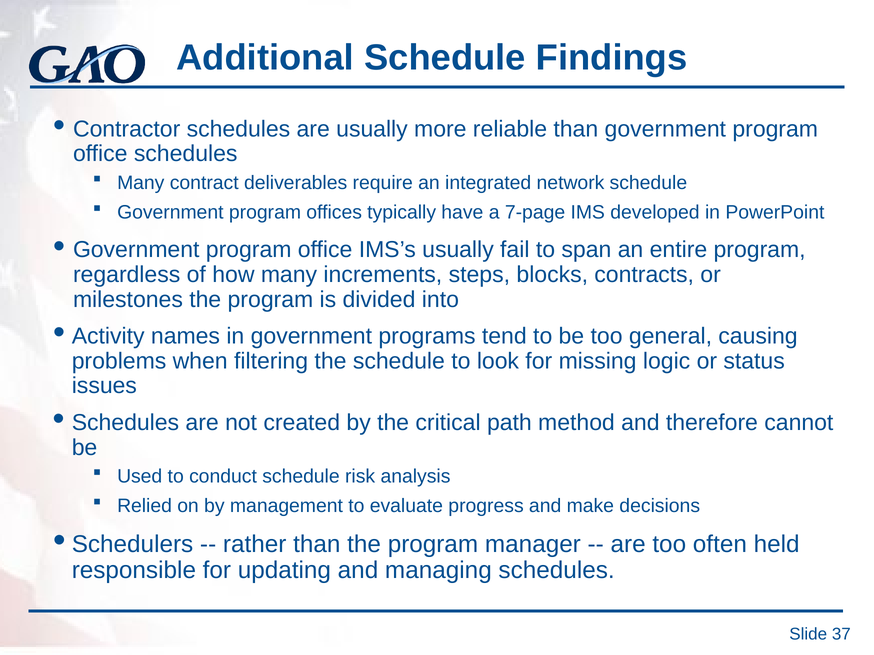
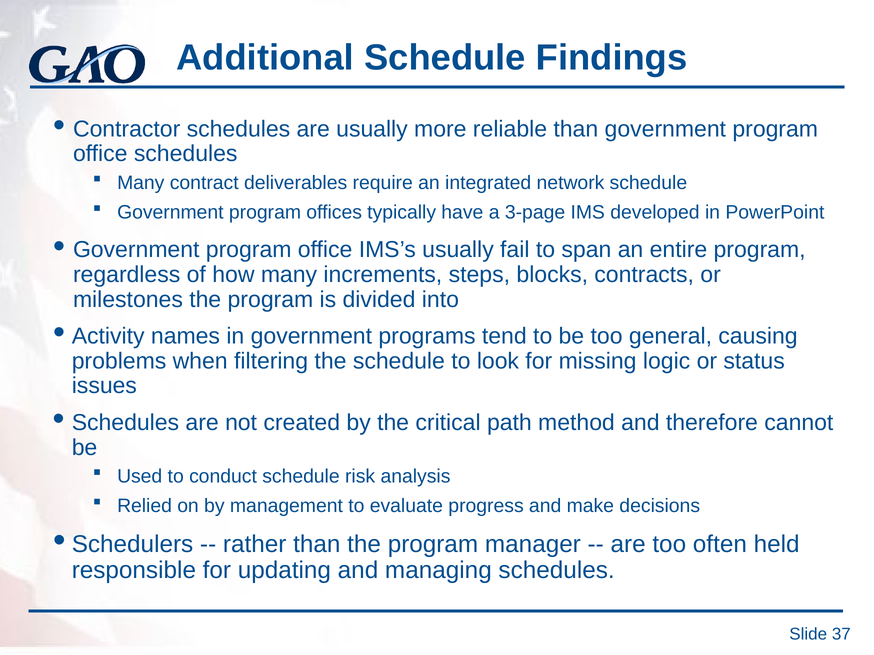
7-page: 7-page -> 3-page (535, 213)
